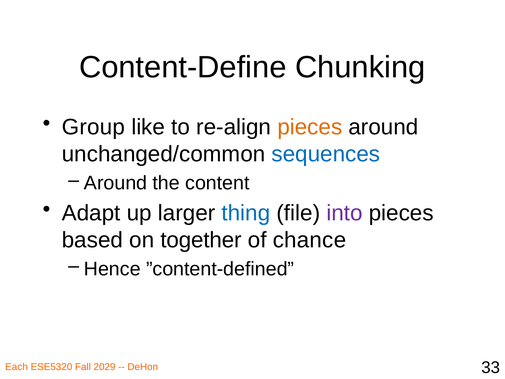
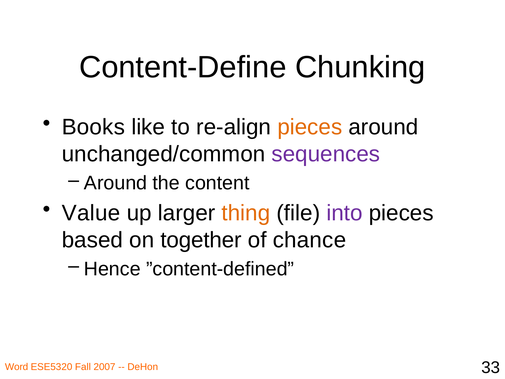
Group: Group -> Books (93, 127)
sequences colour: blue -> purple (326, 154)
Adapt: Adapt -> Value (91, 213)
thing colour: blue -> orange (246, 213)
Each: Each -> Word (17, 367)
2029: 2029 -> 2007 (104, 367)
